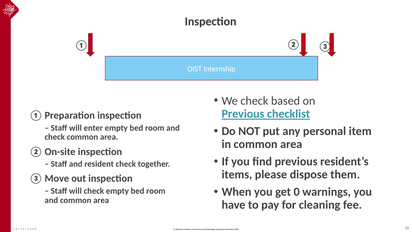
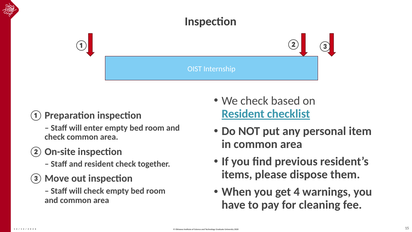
Previous: Previous -> Resident (243, 114)
get 0: 0 -> 4 (297, 192)
